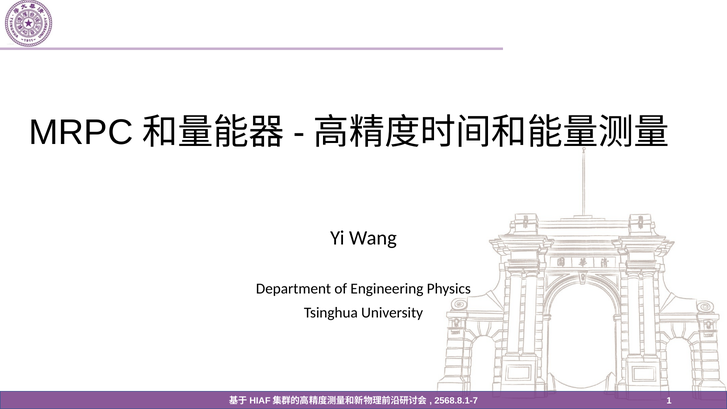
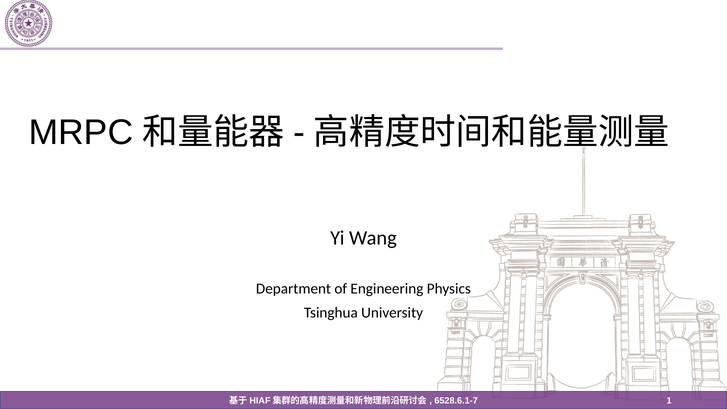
2568.8.1-7: 2568.8.1-7 -> 6528.6.1-7 (456, 400)
